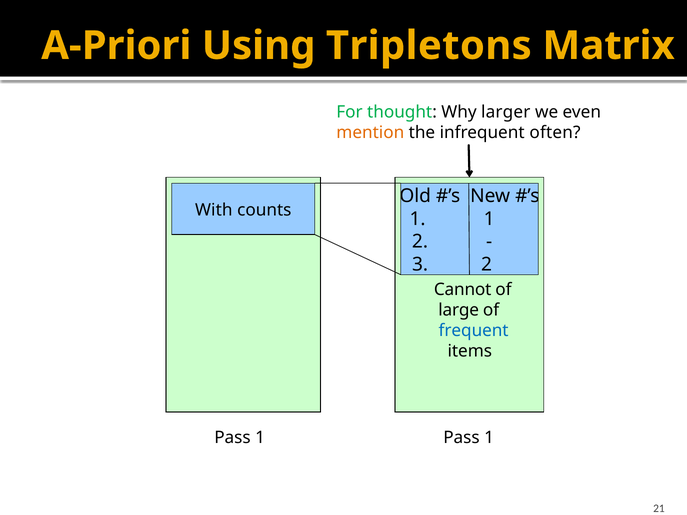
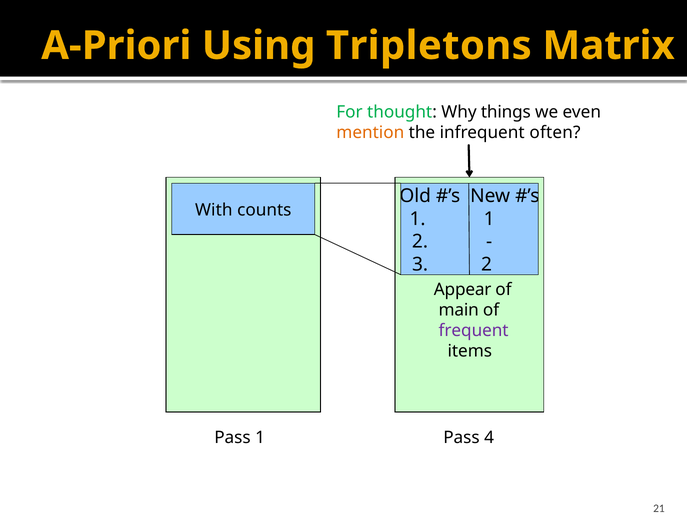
larger: larger -> things (506, 112)
Cannot: Cannot -> Appear (463, 290)
large: large -> main (459, 310)
frequent colour: blue -> purple (474, 331)
1 Pass 1: 1 -> 4 (489, 438)
